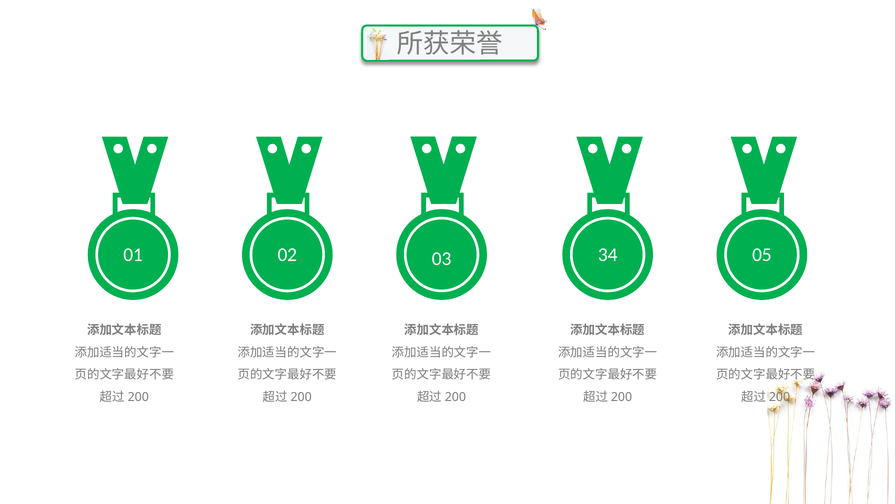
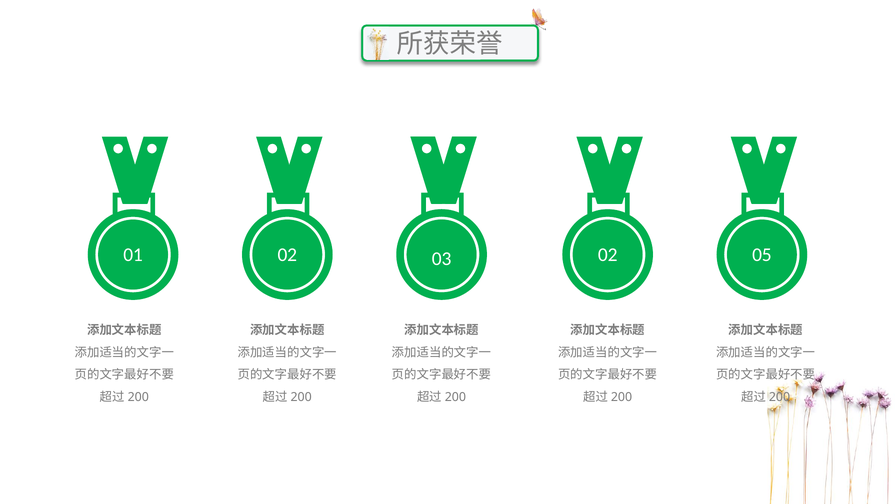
02 34: 34 -> 02 (608, 254)
